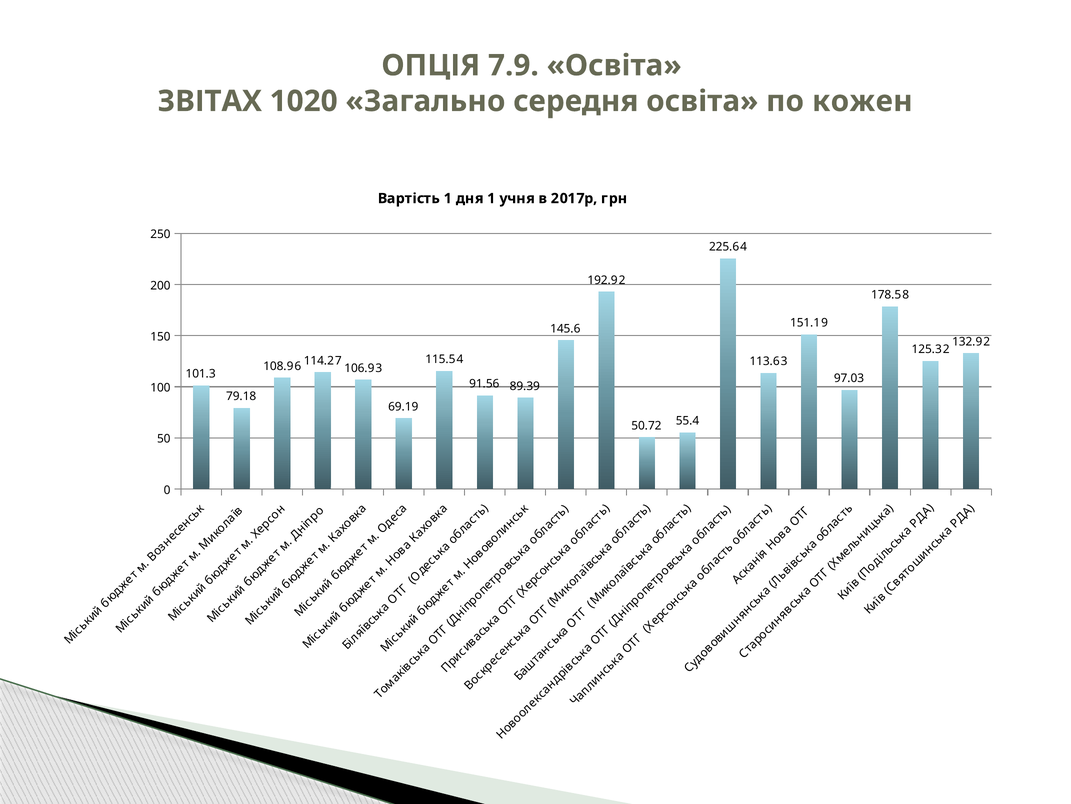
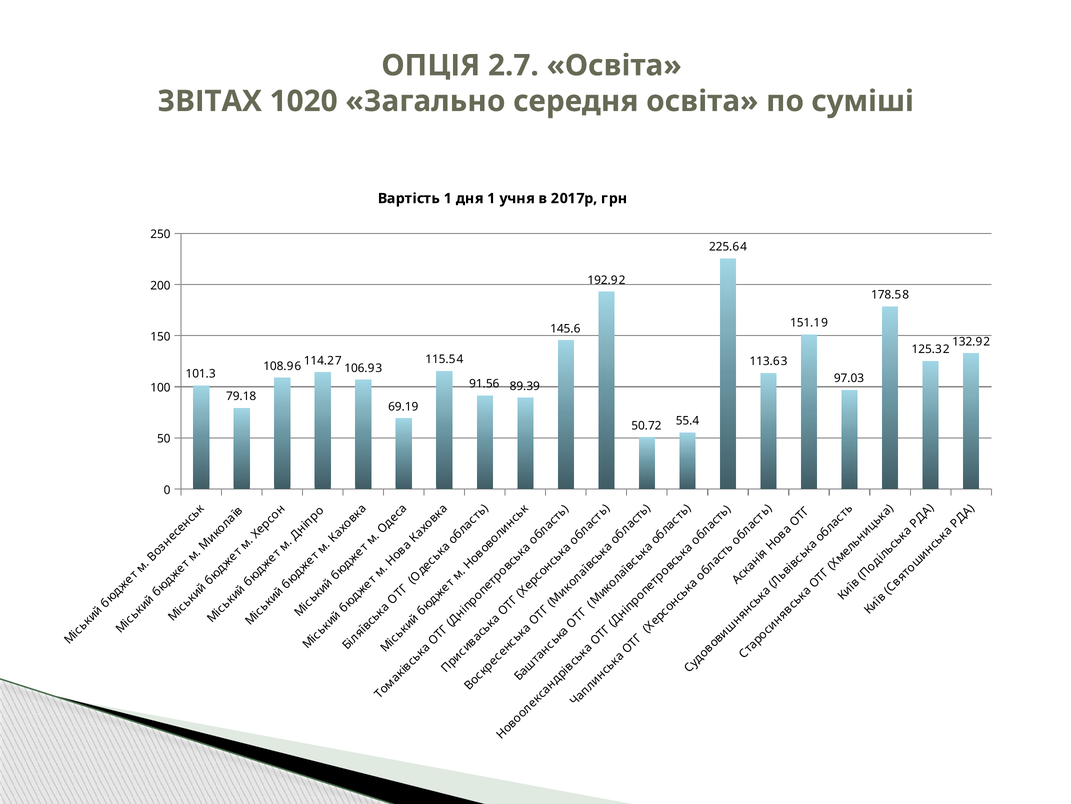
7.9: 7.9 -> 2.7 (513, 65)
кожен: кожен -> суміші (863, 101)
